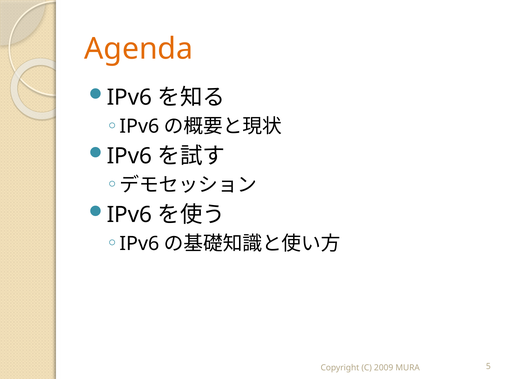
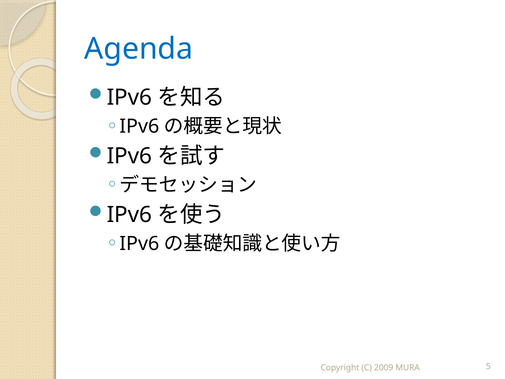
Agenda colour: orange -> blue (139, 49)
